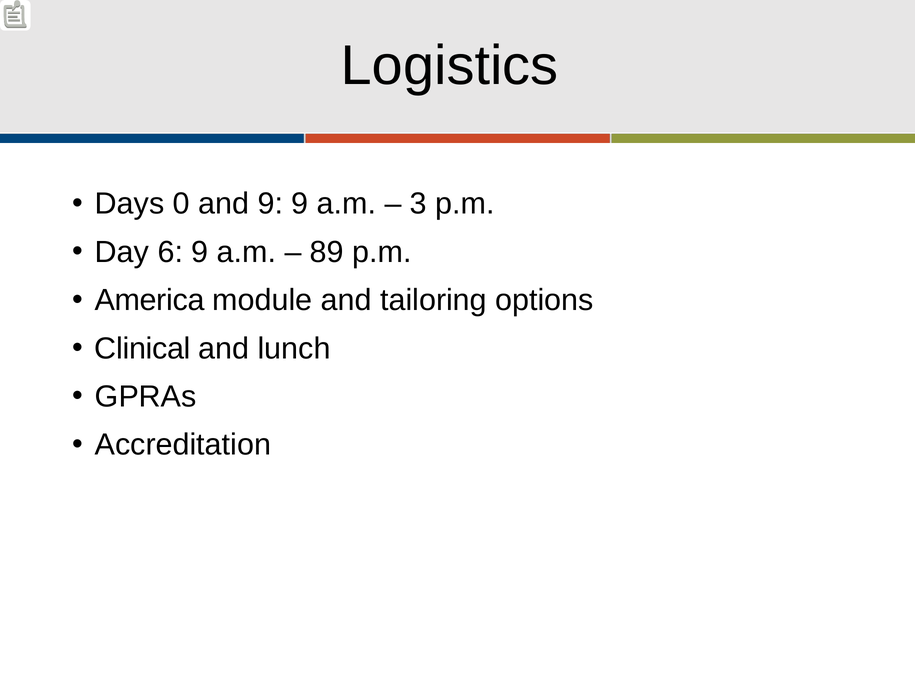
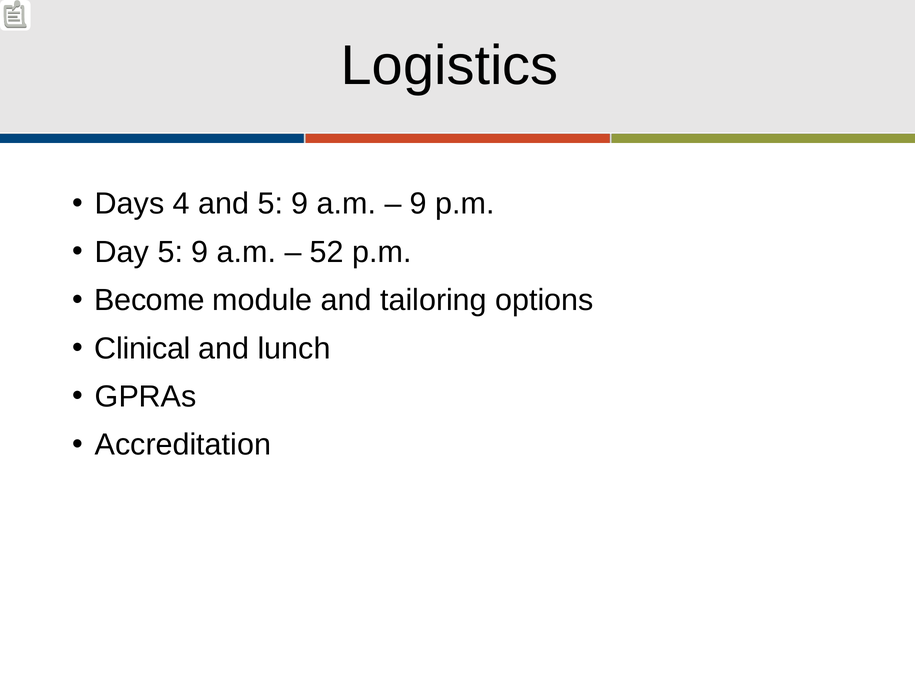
0: 0 -> 4 (181, 204)
and 9: 9 -> 5 (270, 204)
3: 3 -> 9 (418, 204)
Day 6: 6 -> 5 (170, 252)
89: 89 -> 52 (327, 252)
America: America -> Become (150, 300)
